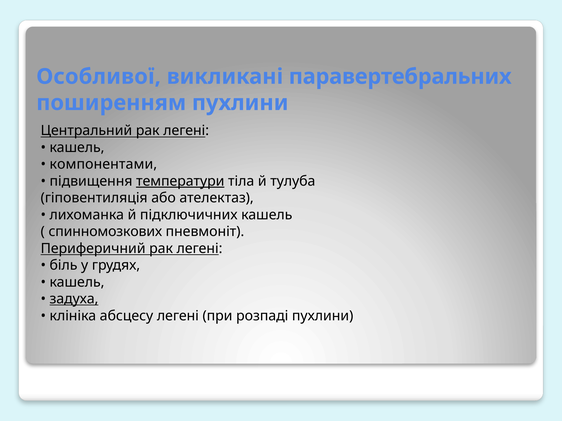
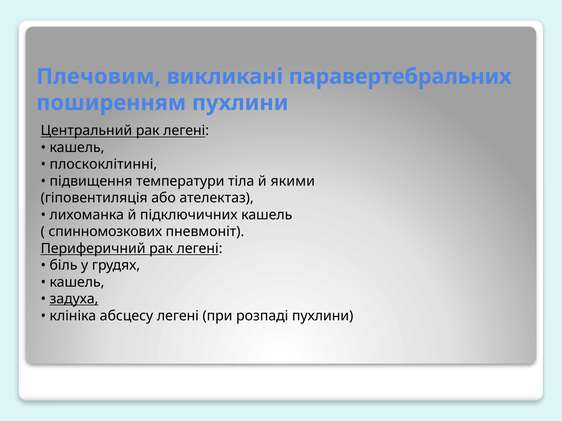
Особливої: Особливої -> Плечовим (99, 77)
компонентами: компонентами -> плоскоклітинні (103, 164)
температури underline: present -> none (180, 181)
тулуба: тулуба -> якими (293, 181)
